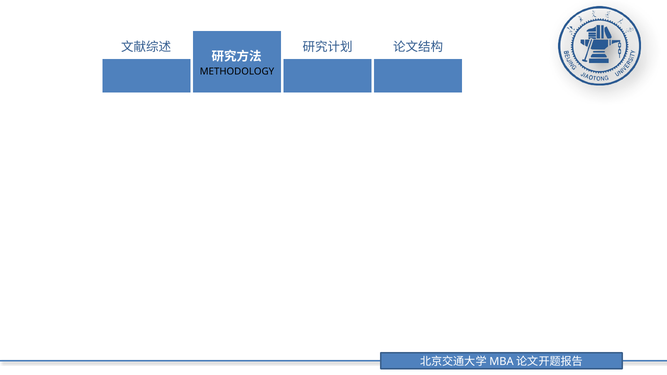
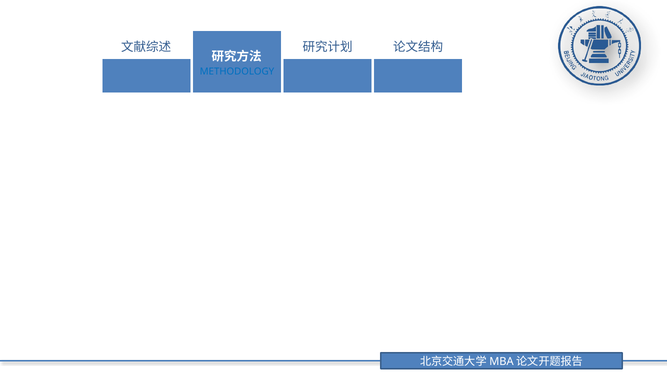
METHODOLOGY colour: black -> blue (237, 72)
